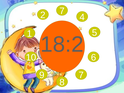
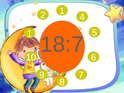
2 7: 7 -> 1 (62, 11)
18:2: 18:2 -> 18:7 (62, 44)
